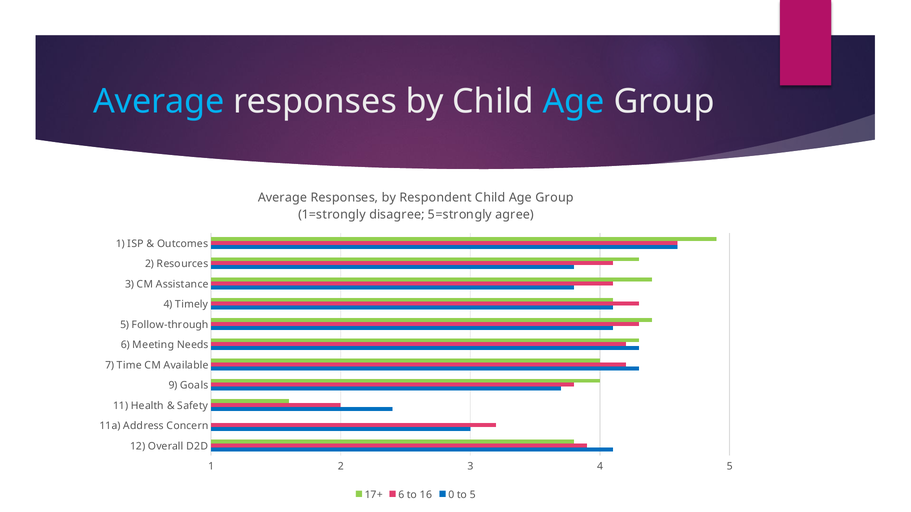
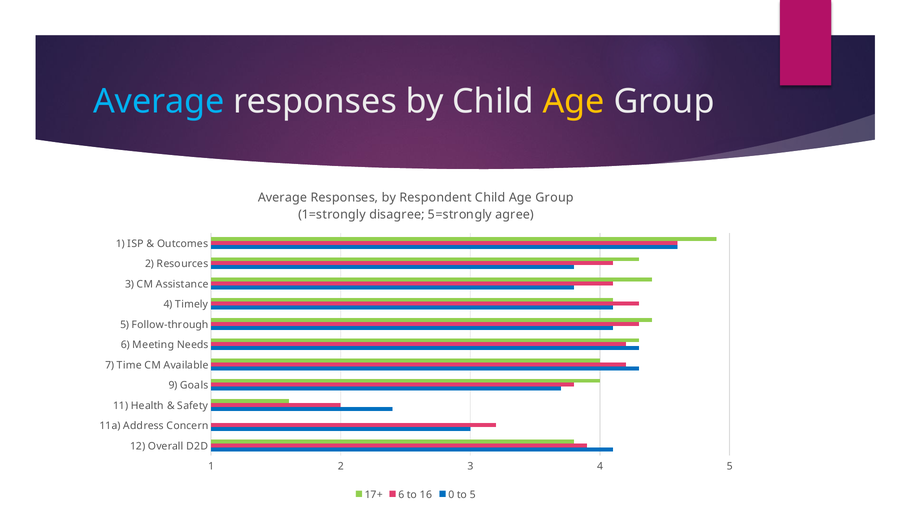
Age colour: light blue -> yellow (574, 102)
